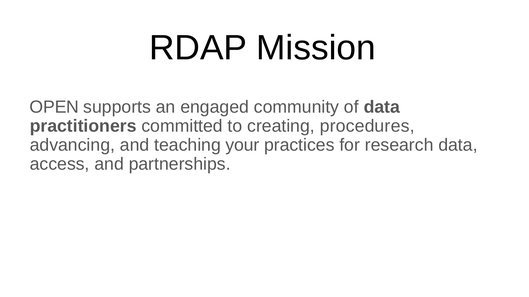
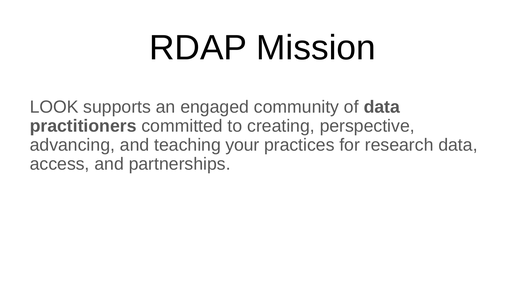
OPEN: OPEN -> LOOK (54, 107)
procedures: procedures -> perspective (367, 126)
